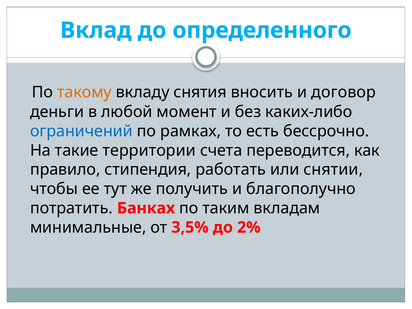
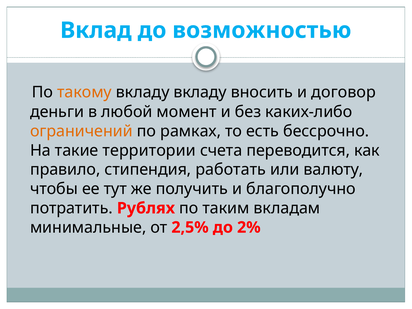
определенного: определенного -> возможностью (262, 30)
вкладу снятия: снятия -> вкладу (200, 92)
ограничений colour: blue -> orange (81, 131)
снятии: снятии -> валюту (333, 170)
Банках: Банках -> Рублях (146, 208)
3,5%: 3,5% -> 2,5% (190, 227)
